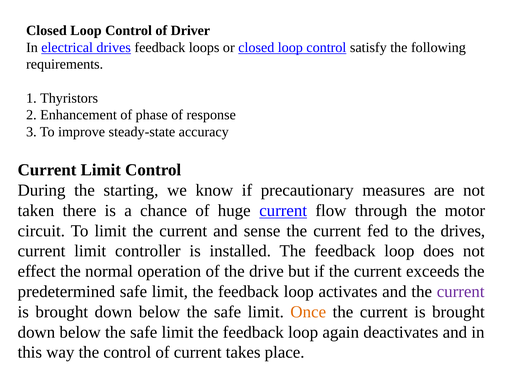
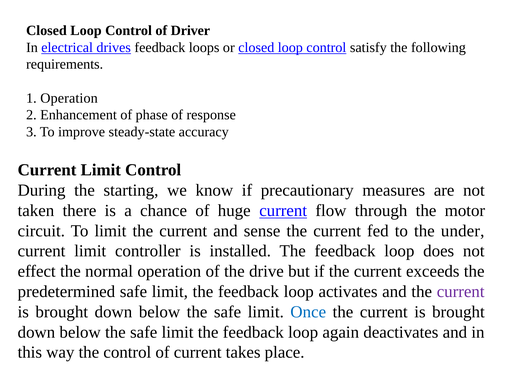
1 Thyristors: Thyristors -> Operation (69, 98)
the drives: drives -> under (463, 231)
Once colour: orange -> blue (308, 312)
